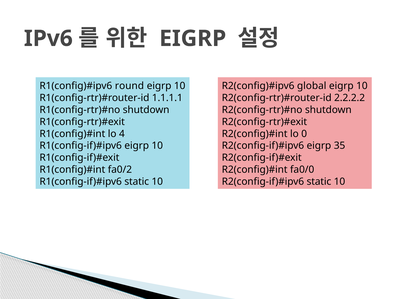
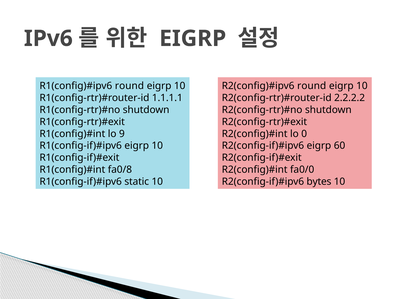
global: global -> round (312, 86)
4: 4 -> 9 (122, 134)
35: 35 -> 60 (340, 146)
fa0/2: fa0/2 -> fa0/8 (120, 170)
static: static -> bytes (319, 182)
